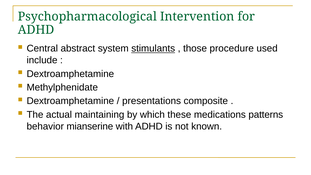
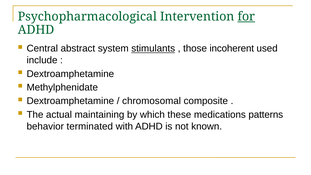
for underline: none -> present (246, 17)
procedure: procedure -> incoherent (232, 48)
presentations: presentations -> chromosomal (152, 101)
mianserine: mianserine -> terminated (90, 126)
